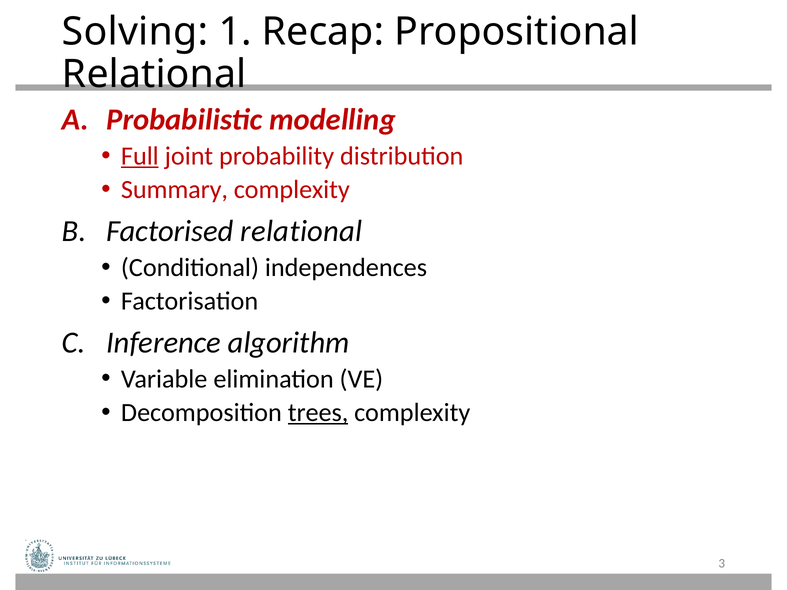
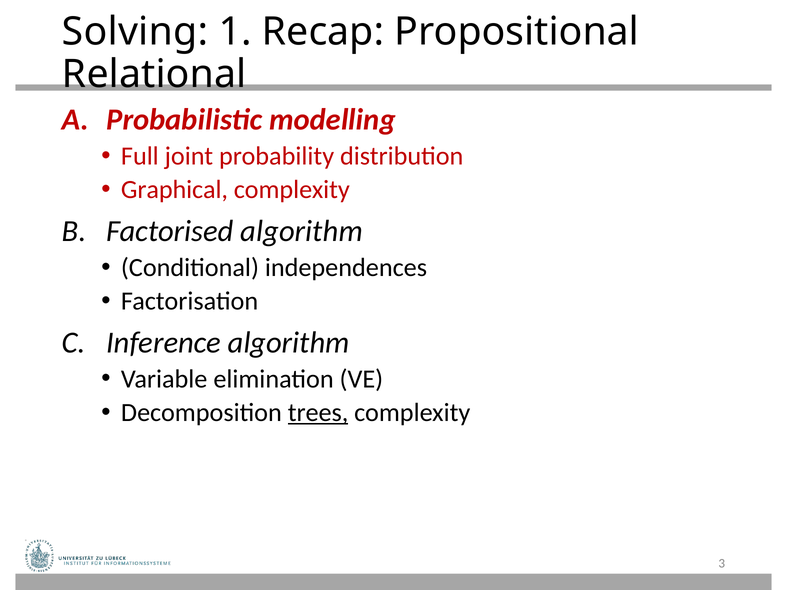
Full underline: present -> none (140, 156)
Summary: Summary -> Graphical (174, 190)
Factorised relational: relational -> algorithm (302, 231)
